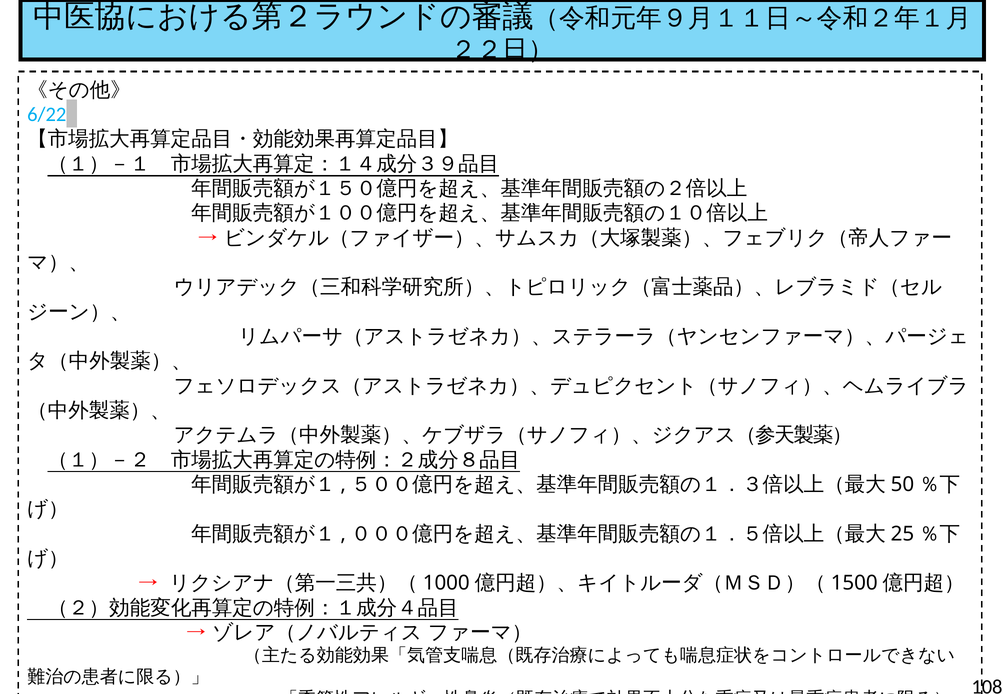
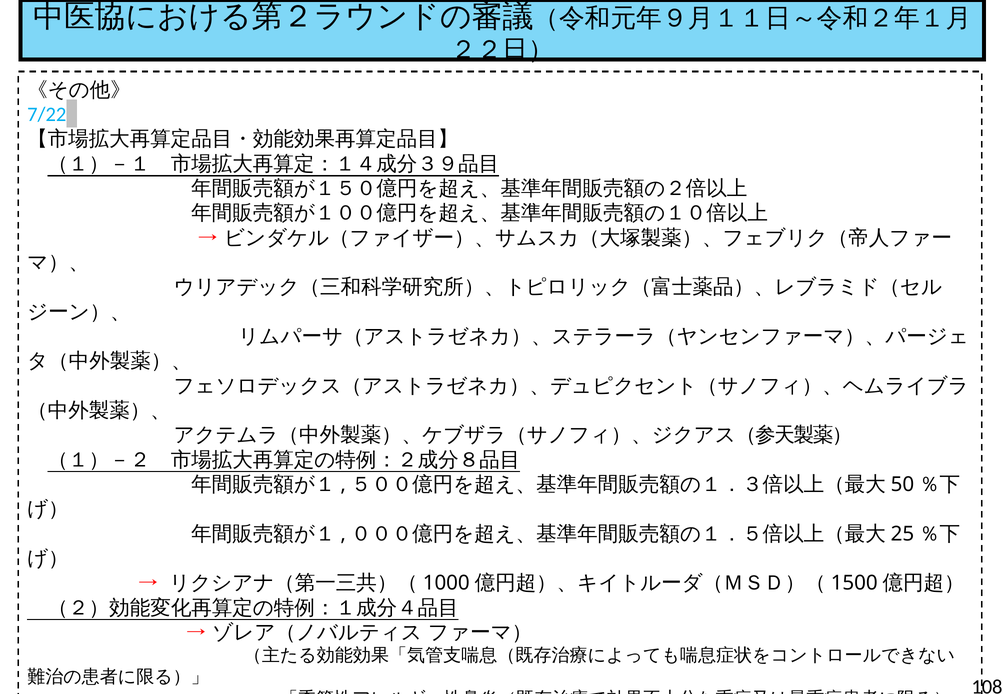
6/22: 6/22 -> 7/22 (47, 115)
